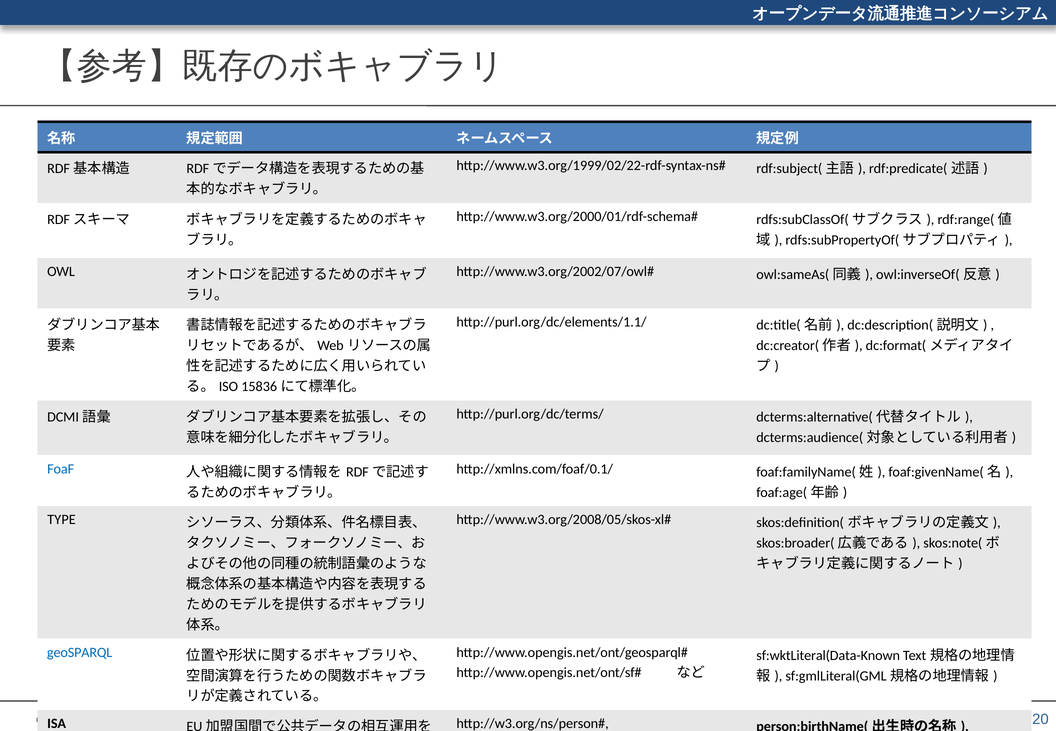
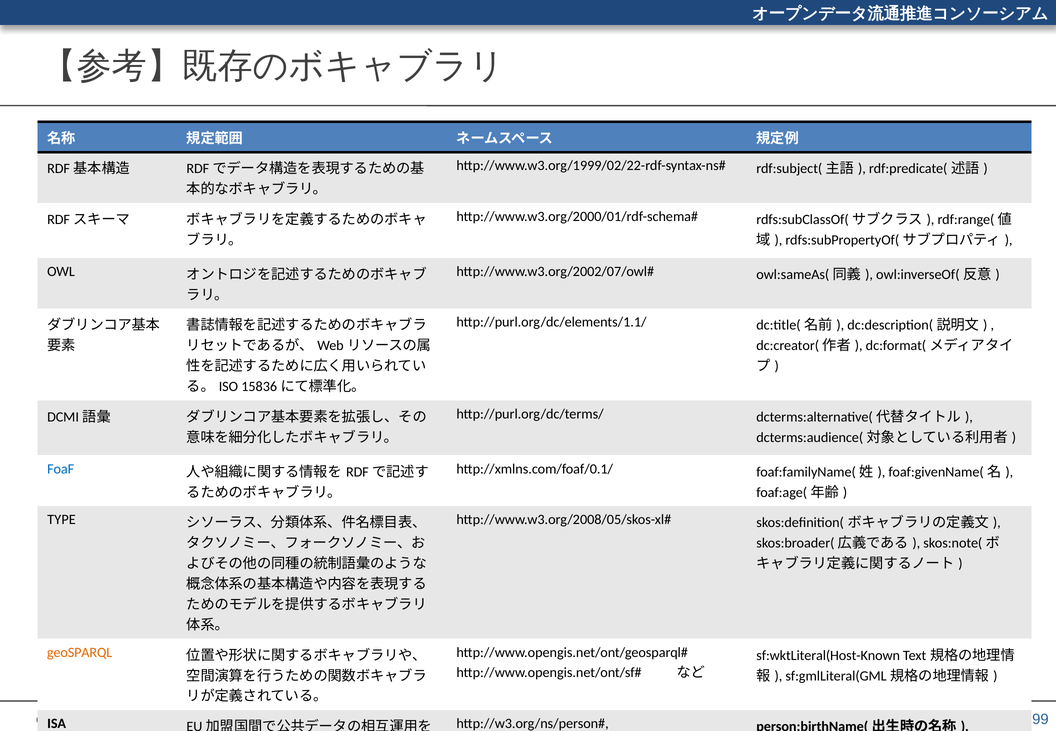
geoSPARQL colour: blue -> orange (80, 652)
sf:wktLiteral(Data-Known: sf:wktLiteral(Data-Known -> sf:wktLiteral(Host-Known (828, 655)
20: 20 -> 99 (1040, 720)
